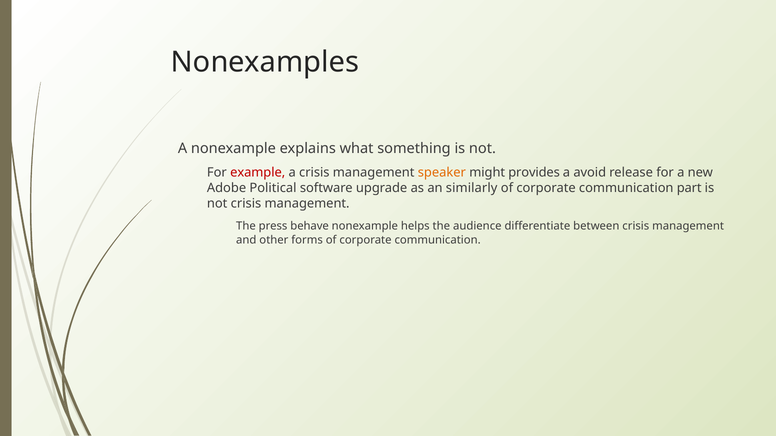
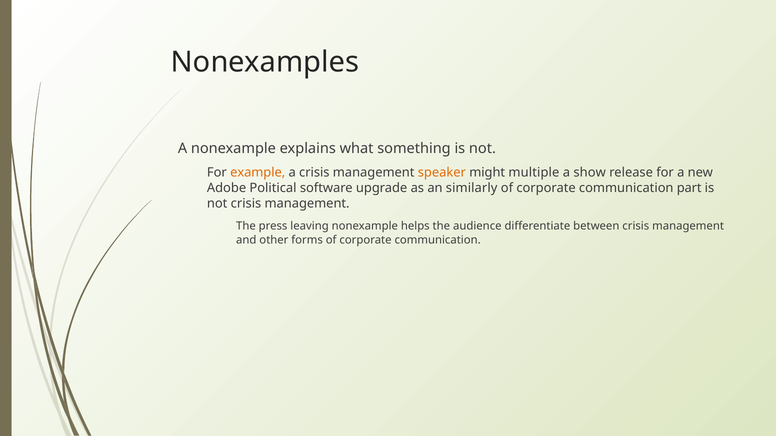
example colour: red -> orange (258, 173)
provides: provides -> multiple (534, 173)
avoid: avoid -> show (590, 173)
behave: behave -> leaving (310, 226)
